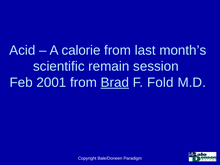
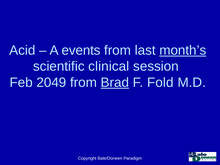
calorie: calorie -> events (81, 50)
month’s underline: none -> present (183, 50)
remain: remain -> clinical (109, 66)
2001: 2001 -> 2049 (51, 83)
